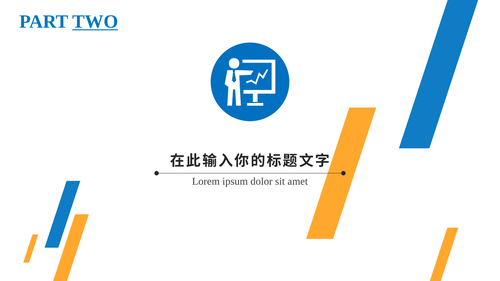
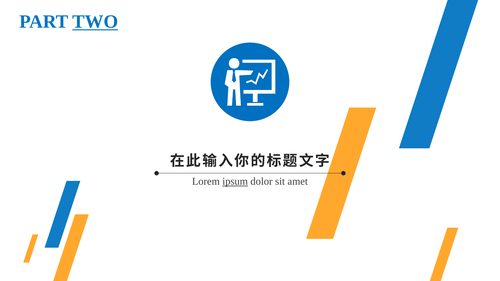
ipsum underline: none -> present (235, 182)
